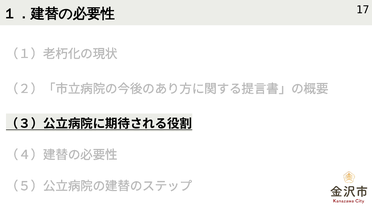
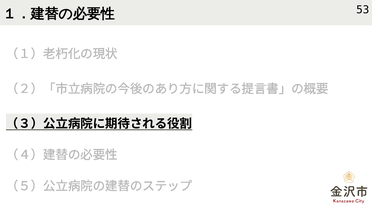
17: 17 -> 53 (363, 10)
